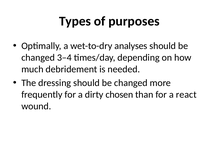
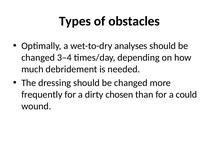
purposes: purposes -> obstacles (134, 21)
react: react -> could (186, 95)
